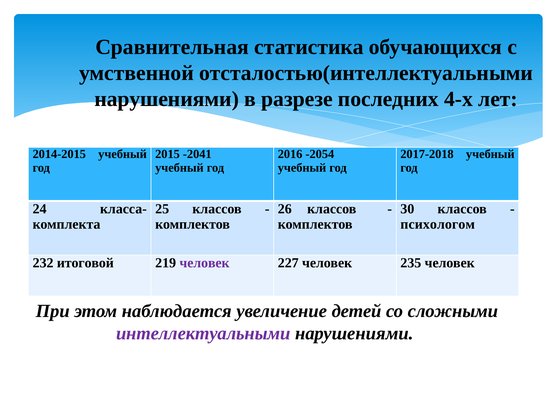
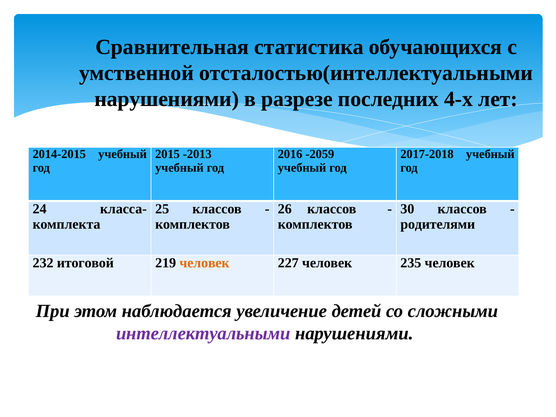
-2041: -2041 -> -2013 (197, 154)
-2054: -2054 -> -2059 (320, 154)
психологом: психологом -> родителями (438, 224)
человек colour: purple -> orange (205, 263)
